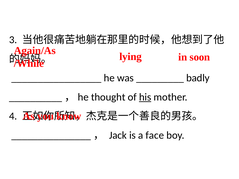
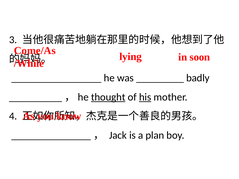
Again/As: Again/As -> Come/As (35, 51)
thought underline: none -> present (108, 97)
face: face -> plan (155, 135)
